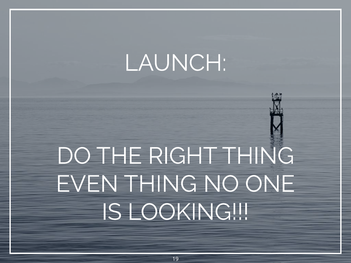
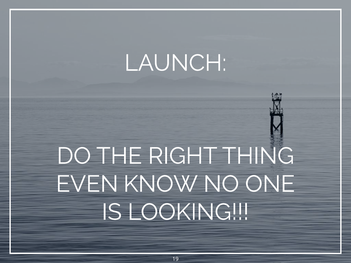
EVEN THING: THING -> KNOW (161, 184)
